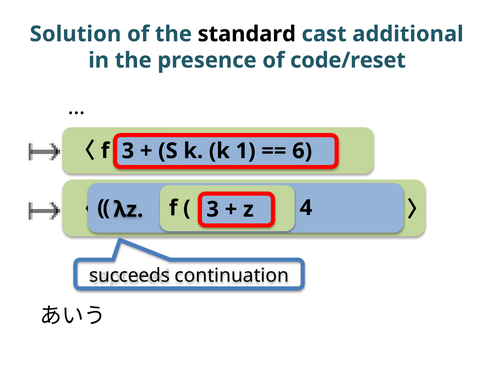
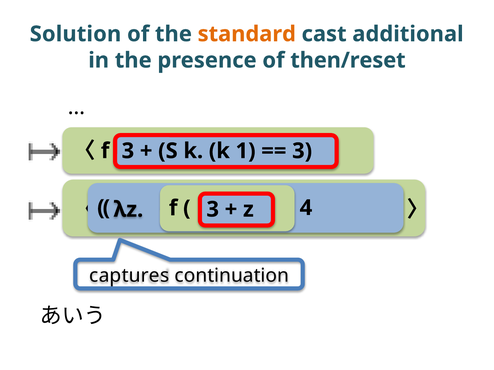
standard colour: black -> orange (247, 34)
code/reset: code/reset -> then/reset (348, 60)
6: 6 -> 3 (302, 151)
succeeds: succeeds -> captures (129, 276)
